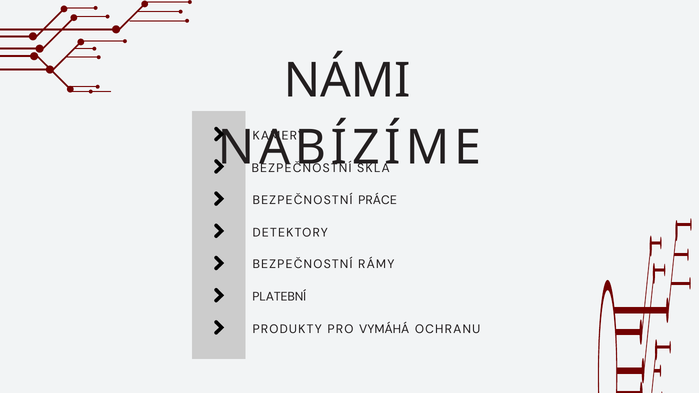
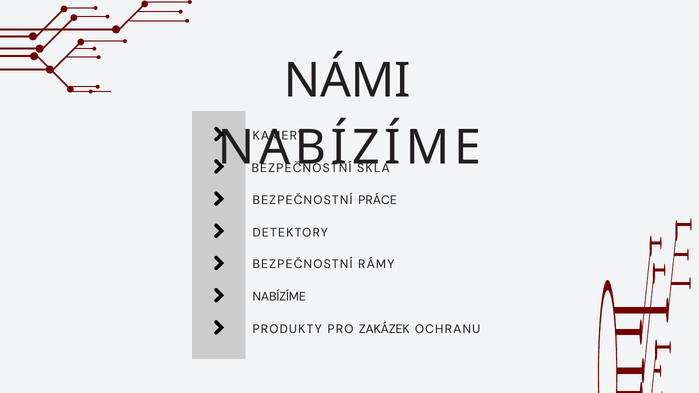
PLATEBNÍ: PLATEBNÍ -> NABÍZÍME (279, 297)
VYMÁHÁ: VYMÁHÁ -> ZAKÁZEK (384, 329)
